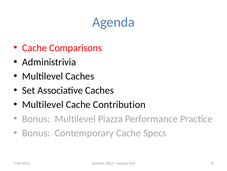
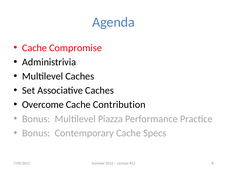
Comparisons: Comparisons -> Compromise (76, 48)
Multilevel: Multilevel -> Overcome (43, 104)
